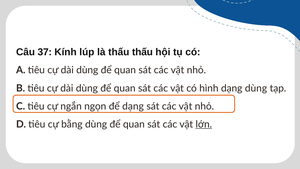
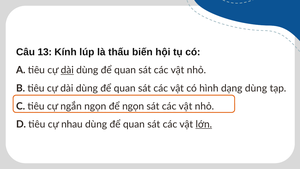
37: 37 -> 13 (45, 52)
thấu thấu: thấu -> biến (142, 52)
dài underline: none -> present (67, 70)
để dạng: dạng -> ngọn (133, 106)
bằng: bằng -> nhau (72, 124)
